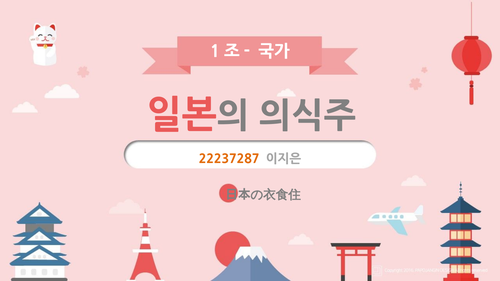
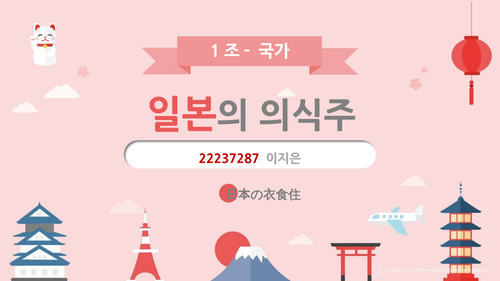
22237287 colour: orange -> red (229, 159)
